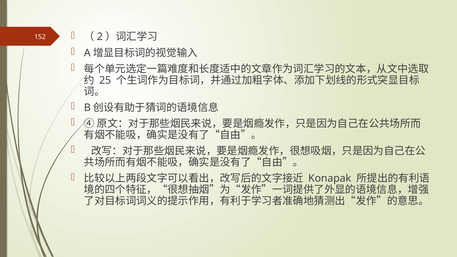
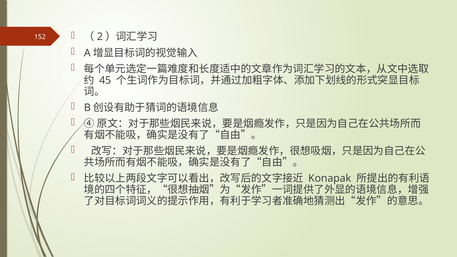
25: 25 -> 45 (105, 80)
